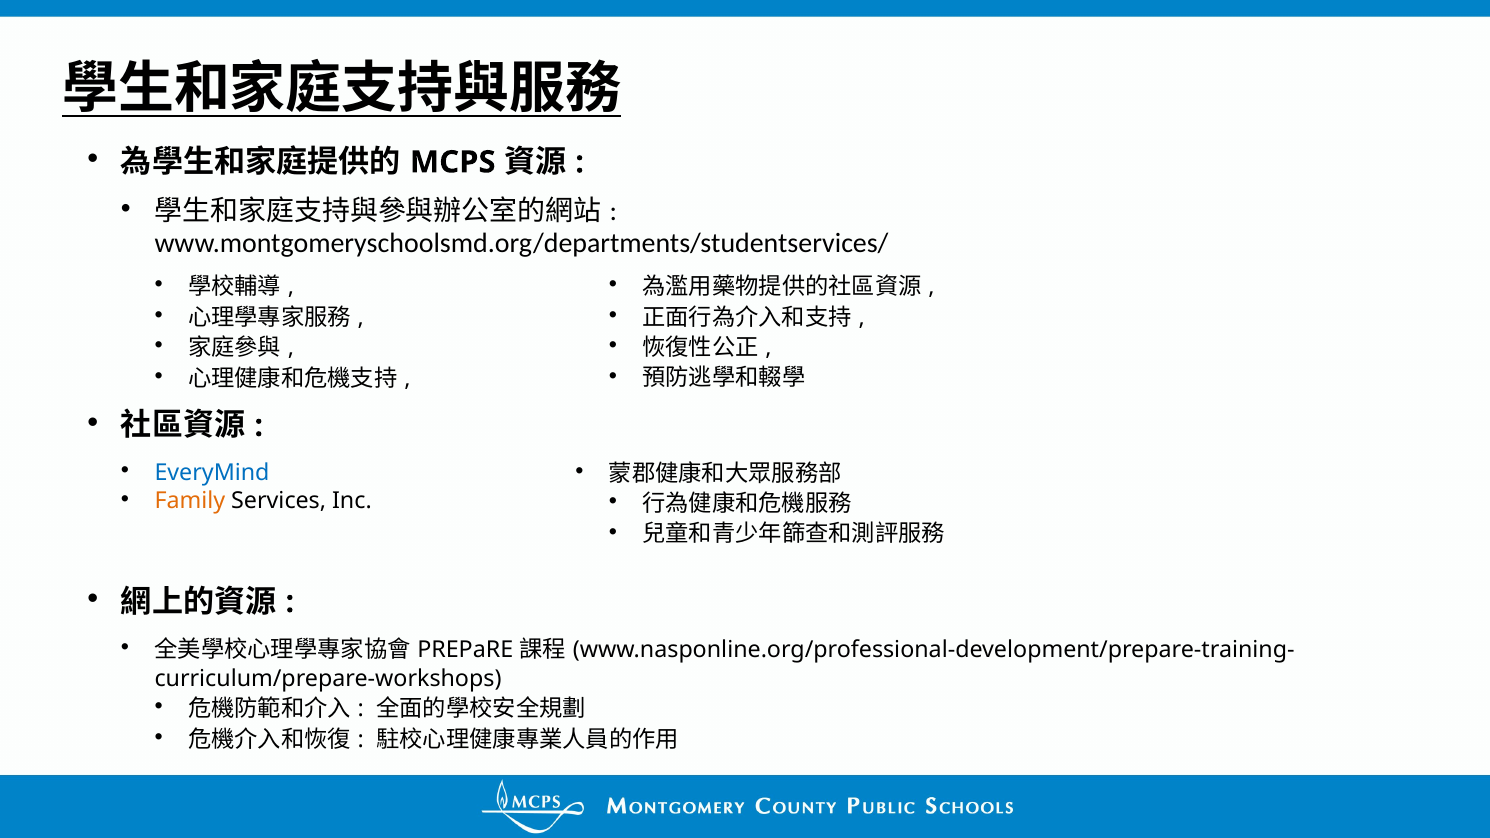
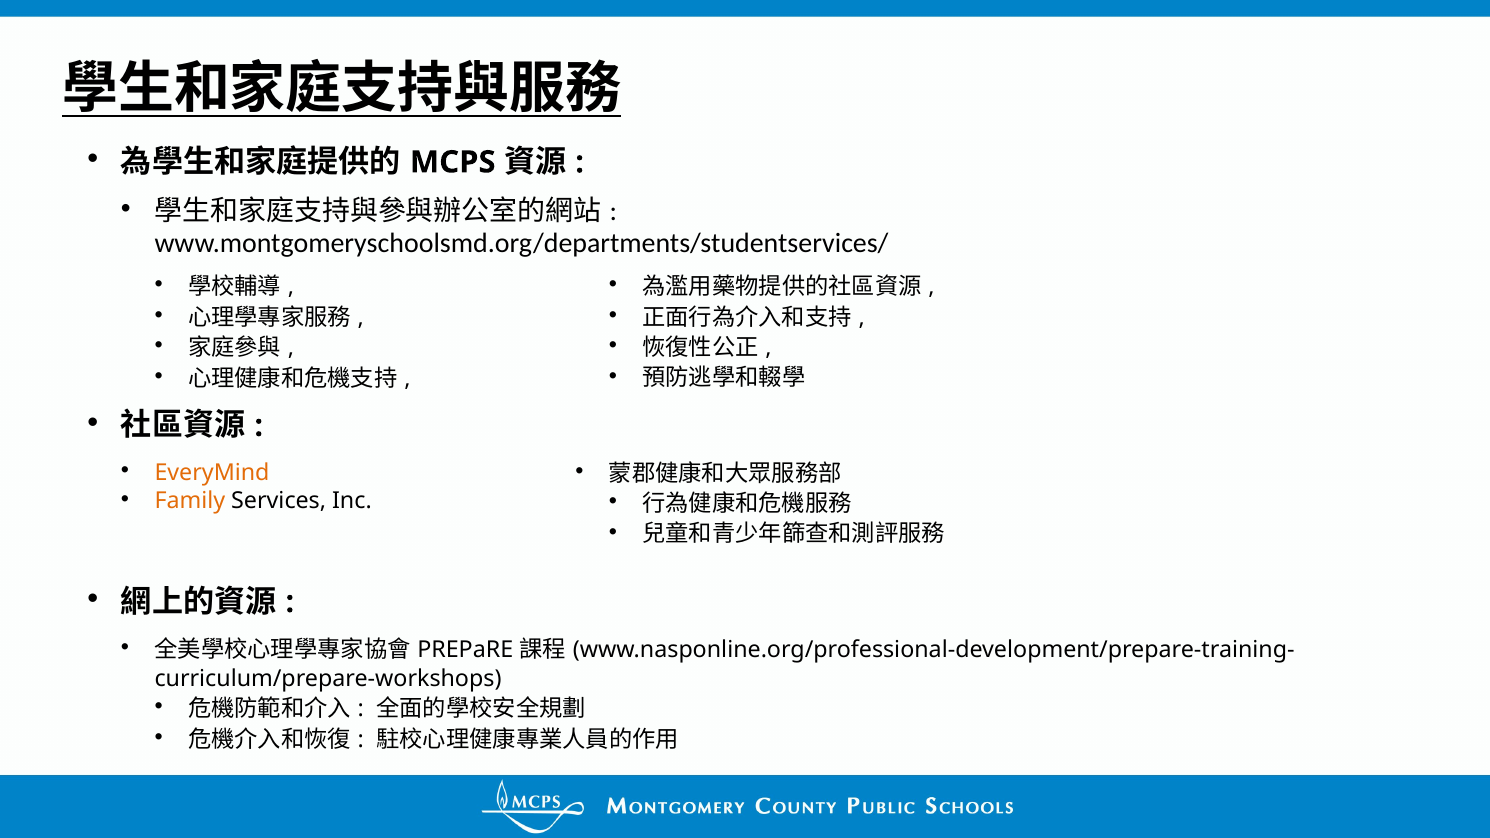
EveryMind colour: blue -> orange (212, 472)
